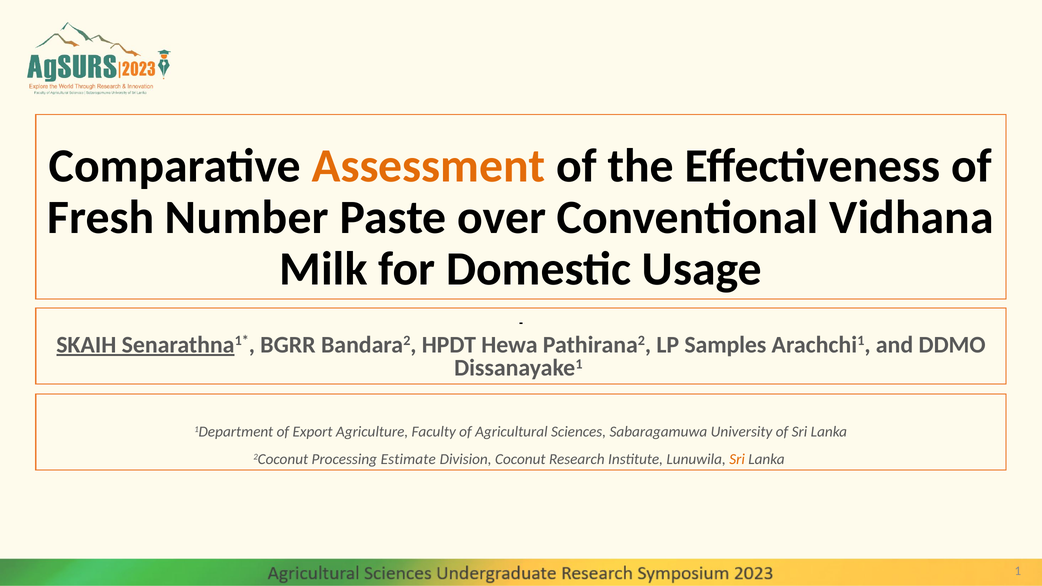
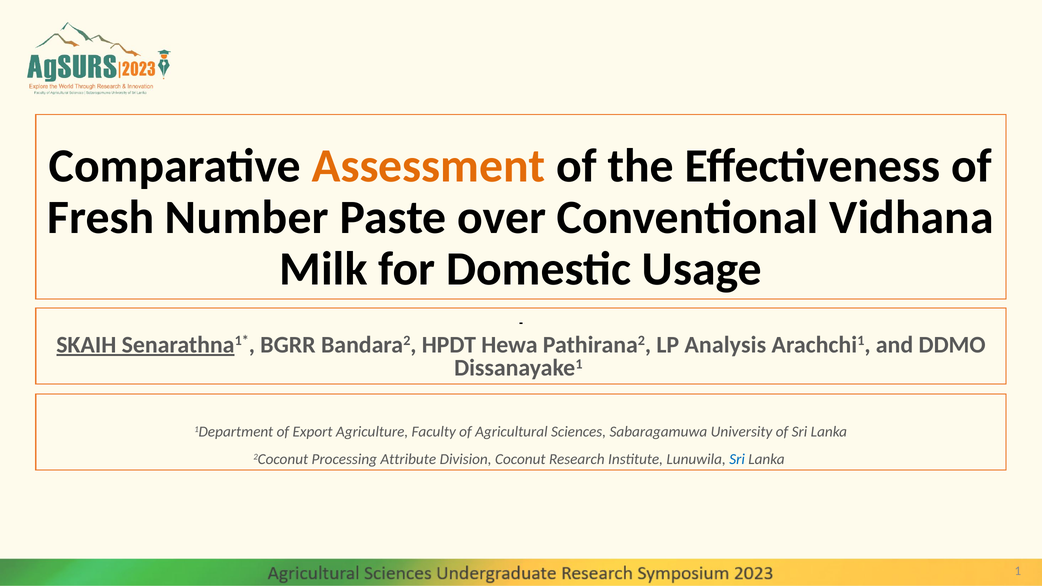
Samples: Samples -> Analysis (725, 345)
Estimate: Estimate -> Attribute (408, 459)
Sri colour: orange -> blue (737, 459)
